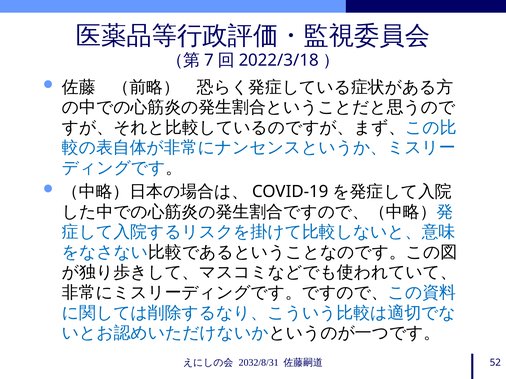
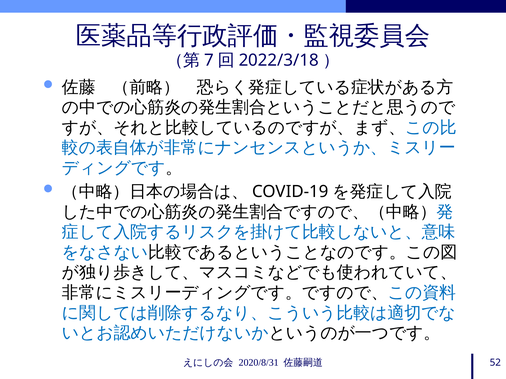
2032/8/31: 2032/8/31 -> 2020/8/31 (259, 363)
